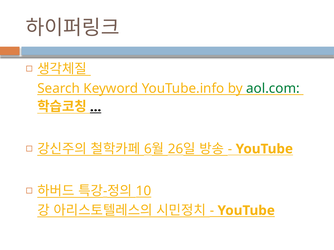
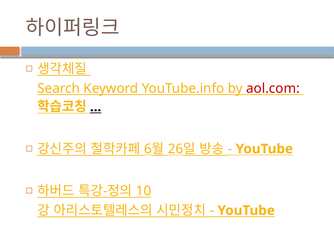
aol.com colour: green -> red (273, 89)
